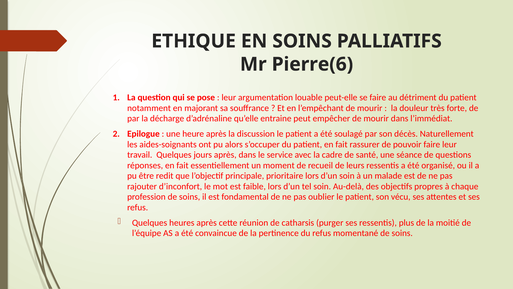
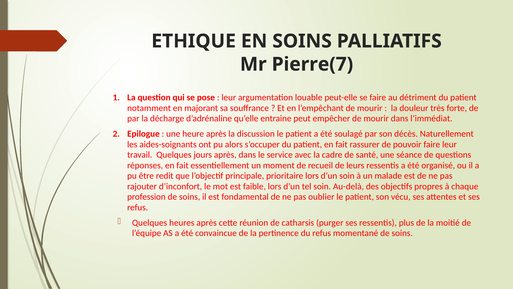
Pierre(6: Pierre(6 -> Pierre(7 (312, 64)
